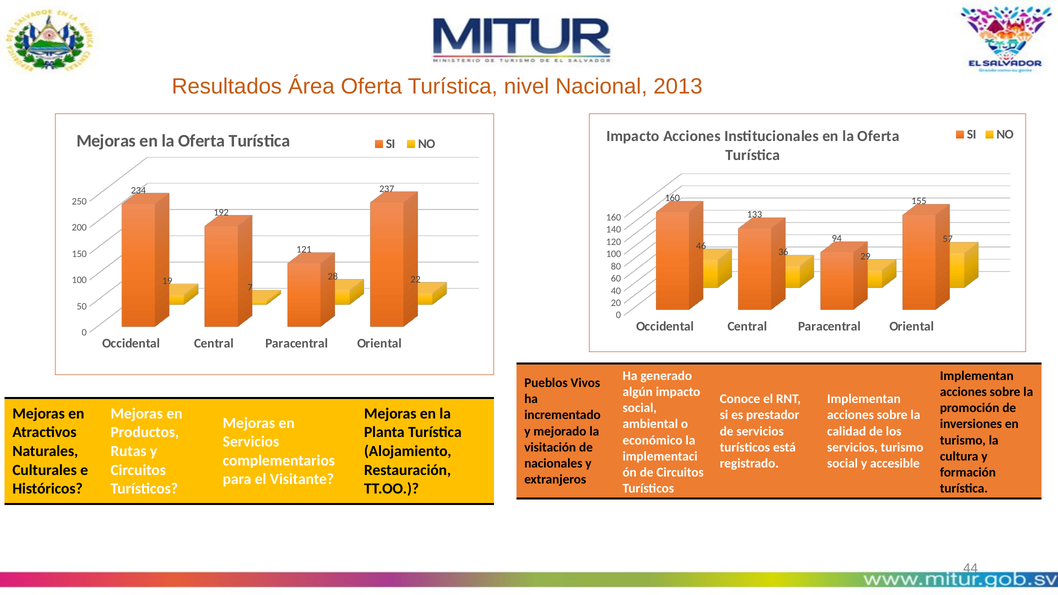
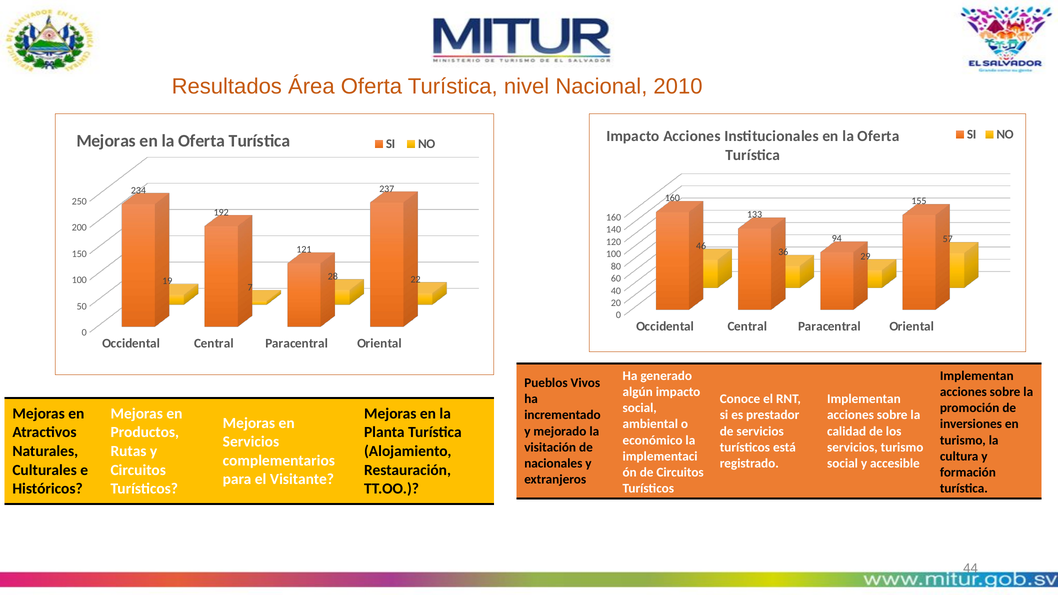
2013: 2013 -> 2010 (678, 86)
